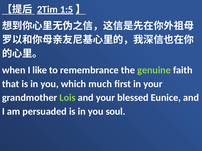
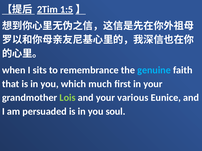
like: like -> sits (40, 70)
genuine colour: light green -> light blue (154, 70)
blessed: blessed -> various (133, 98)
